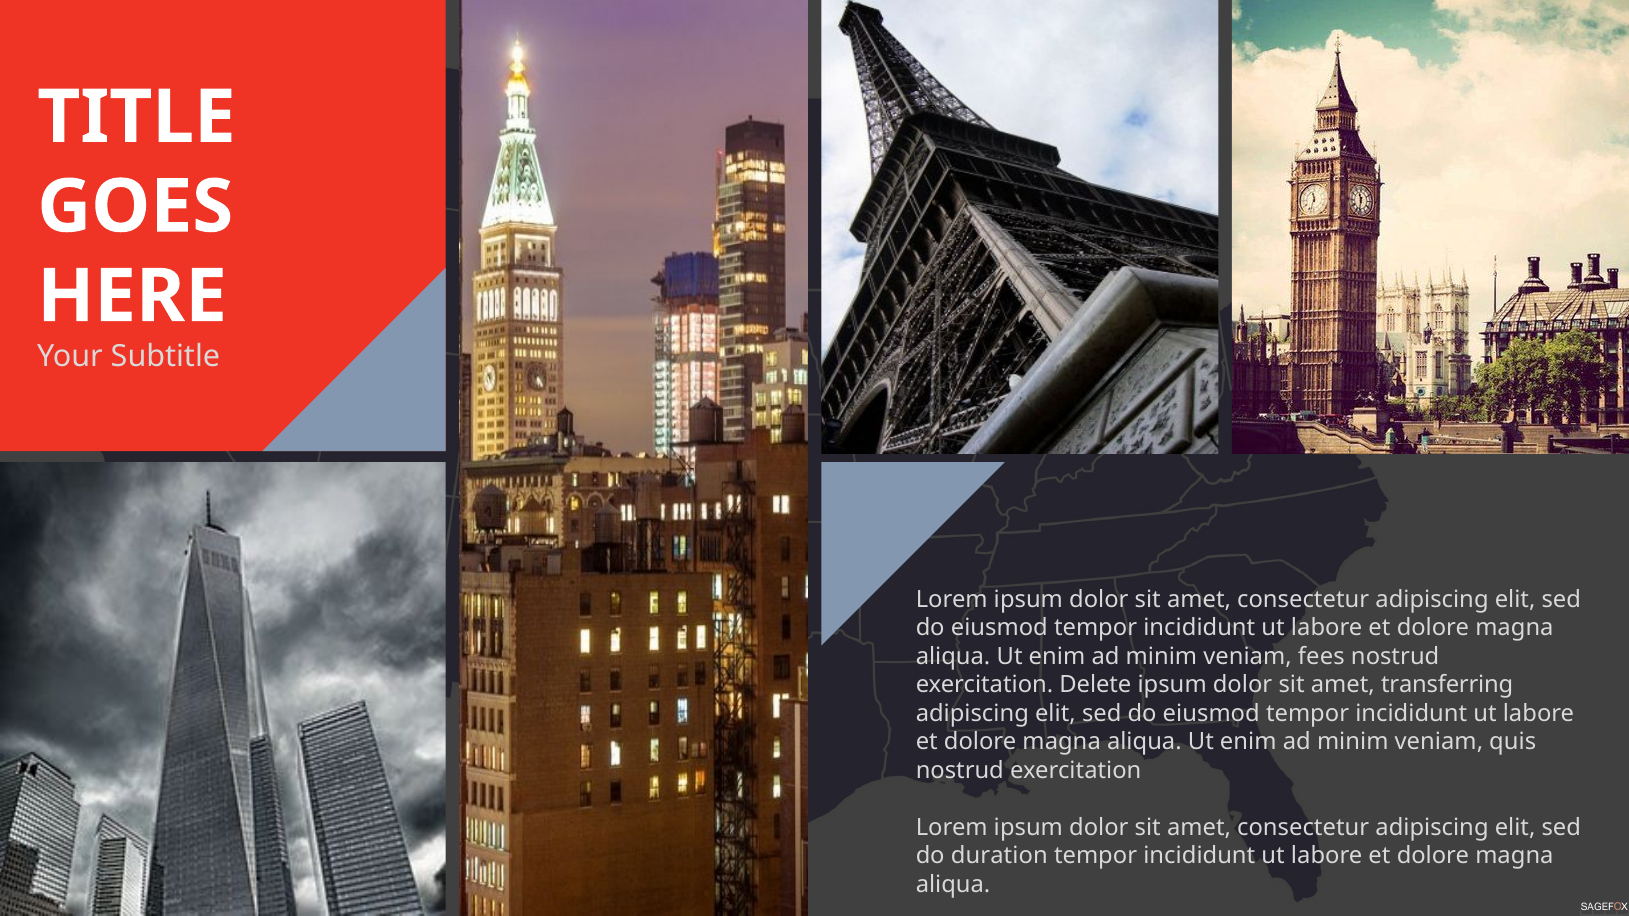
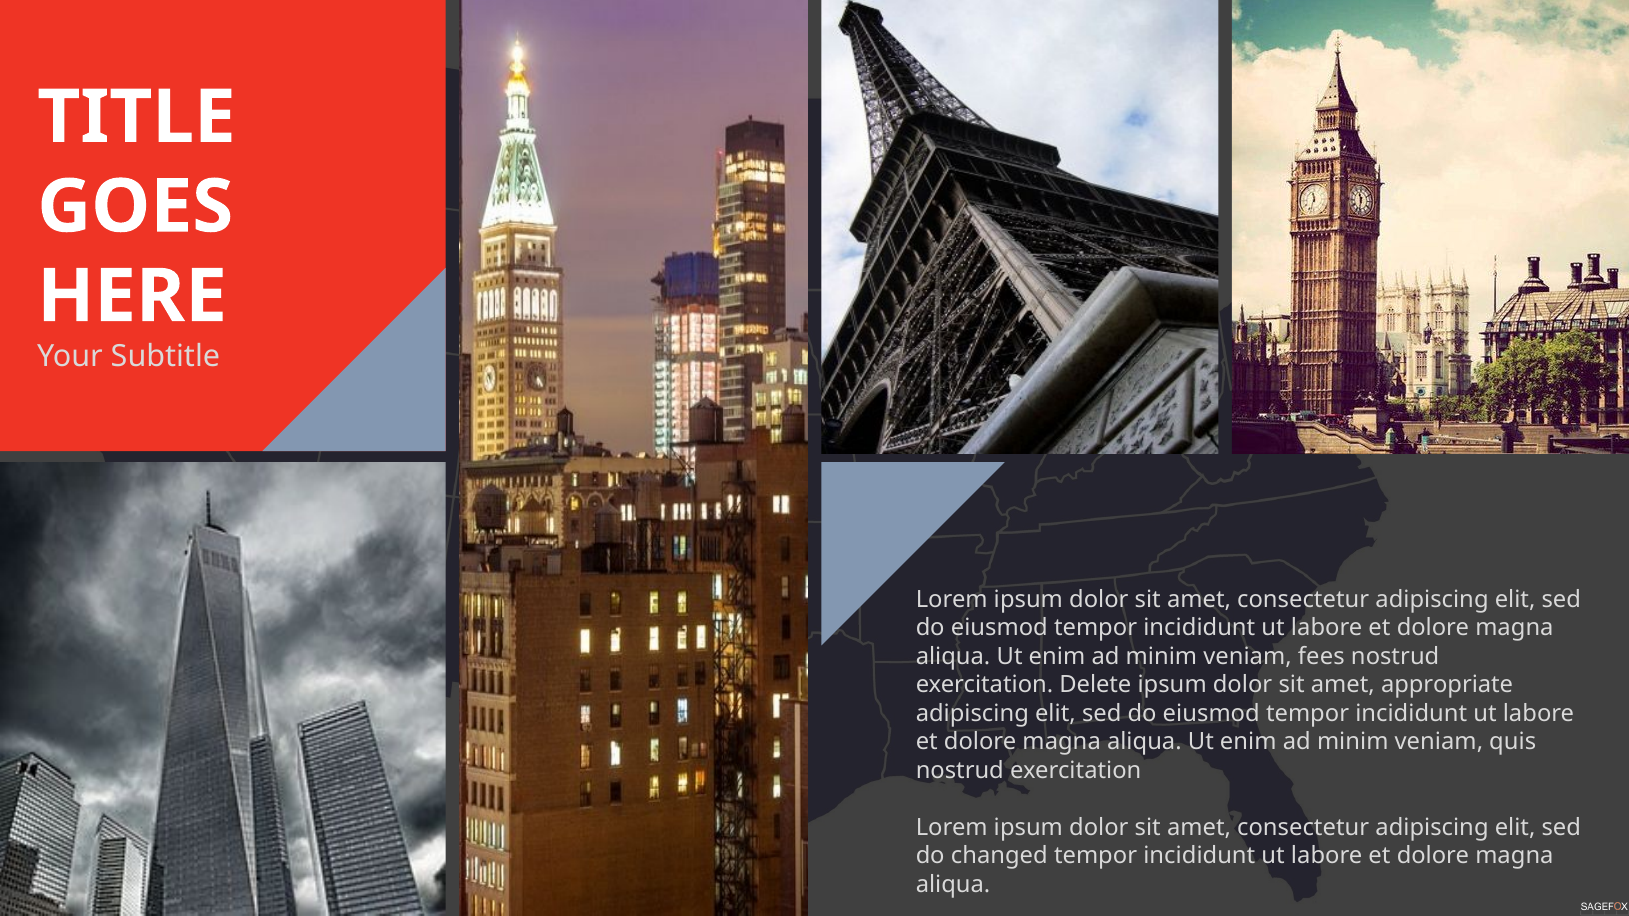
transferring: transferring -> appropriate (1447, 685)
duration: duration -> changed (999, 856)
